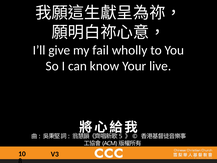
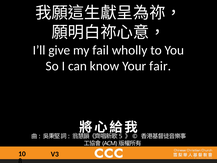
live: live -> fair (160, 66)
